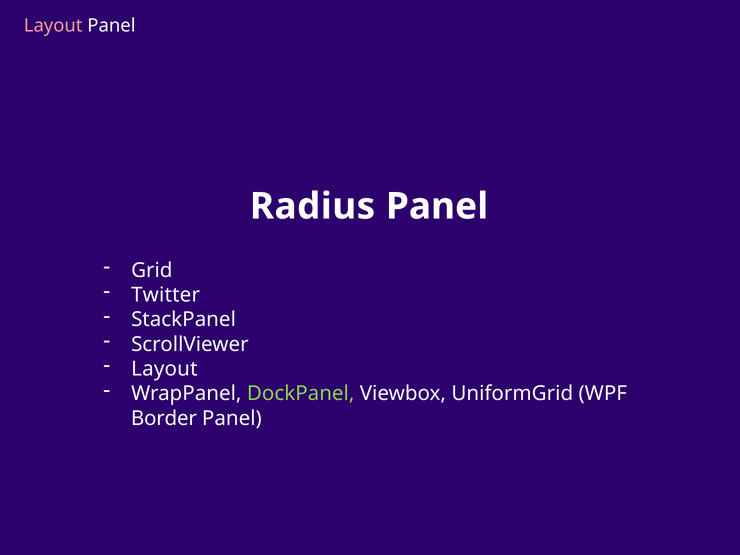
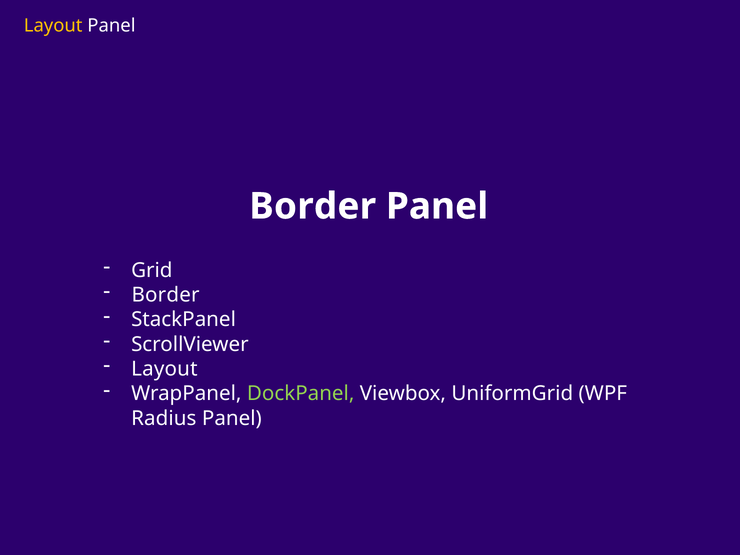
Layout colour: pink -> yellow (53, 25)
Radius: Radius -> Border (313, 206)
Twitter: Twitter -> Border (166, 295)
Border: Border -> Radius (164, 418)
